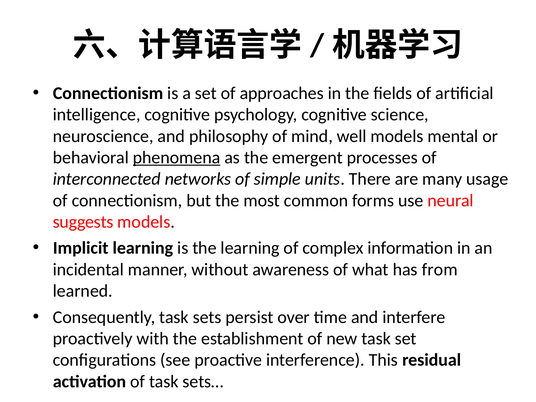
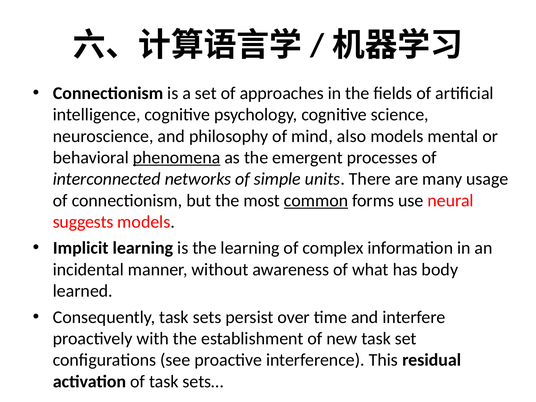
well: well -> also (352, 136)
common underline: none -> present (316, 200)
from: from -> body (440, 270)
